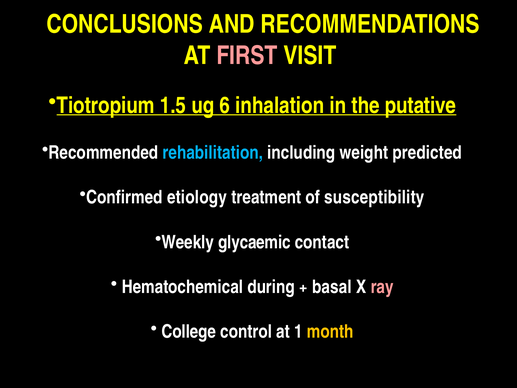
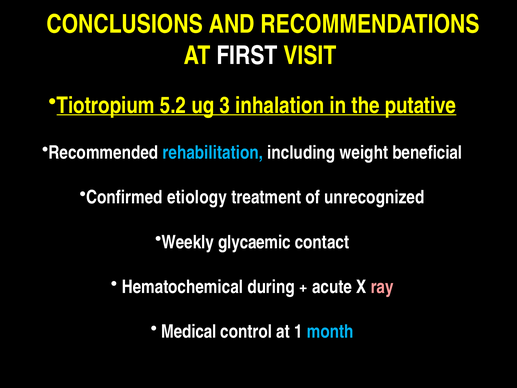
FIRST colour: pink -> white (247, 55)
1.5: 1.5 -> 5.2 (173, 105)
6: 6 -> 3 (225, 105)
predicted: predicted -> beneficial (427, 152)
susceptibility: susceptibility -> unrecognized (374, 197)
basal: basal -> acute (332, 287)
College: College -> Medical (189, 332)
month colour: yellow -> light blue (330, 332)
